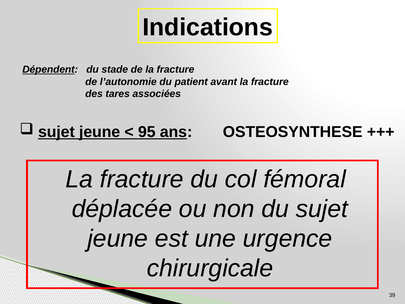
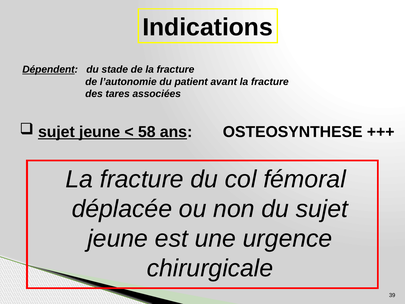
95: 95 -> 58 (147, 132)
